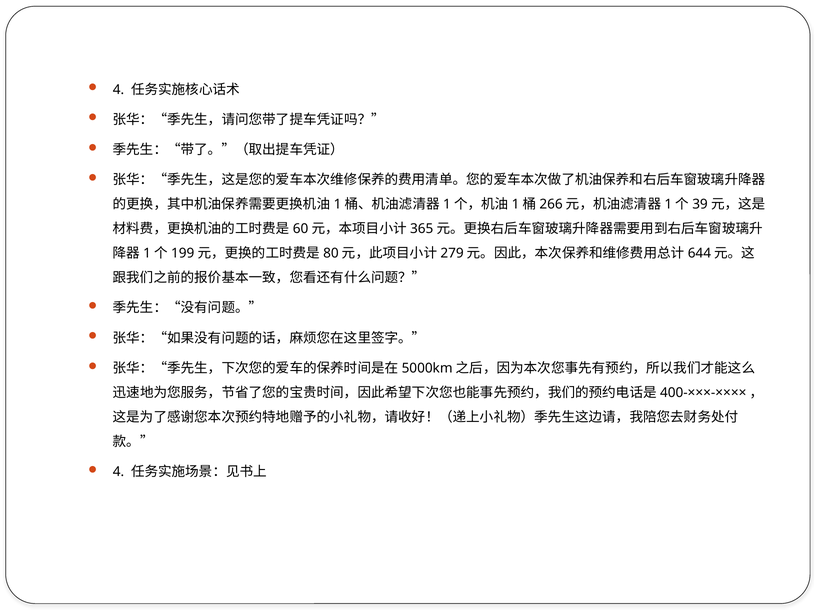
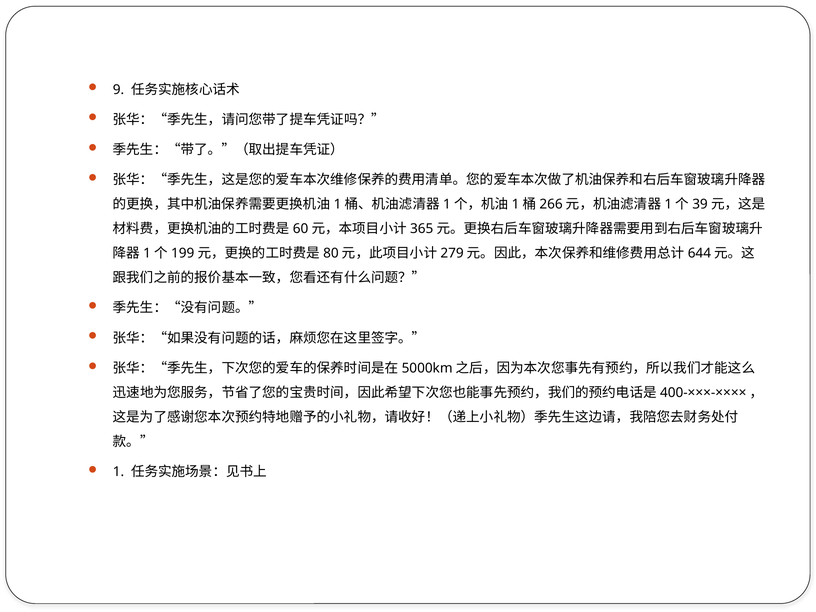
4: 4 -> 9 (118, 90)
4: 4 -> 1 (118, 472)
